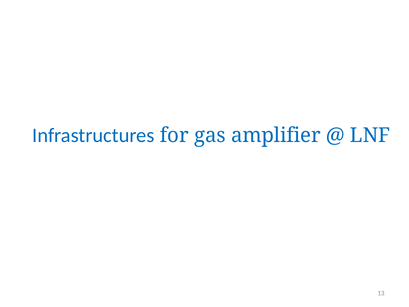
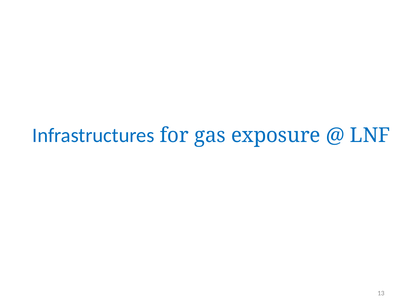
amplifier: amplifier -> exposure (276, 135)
